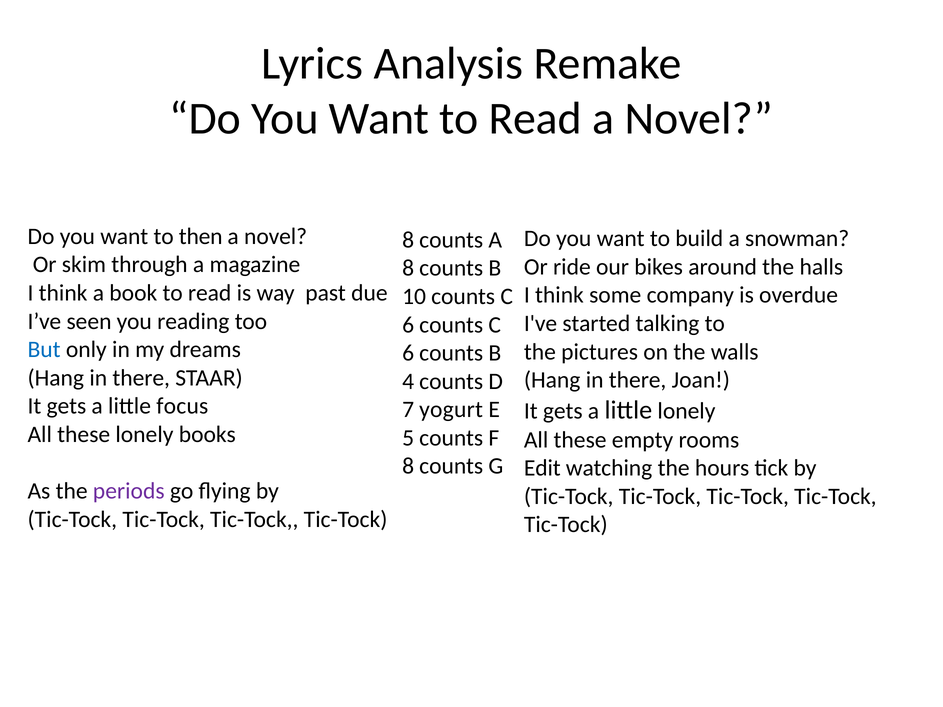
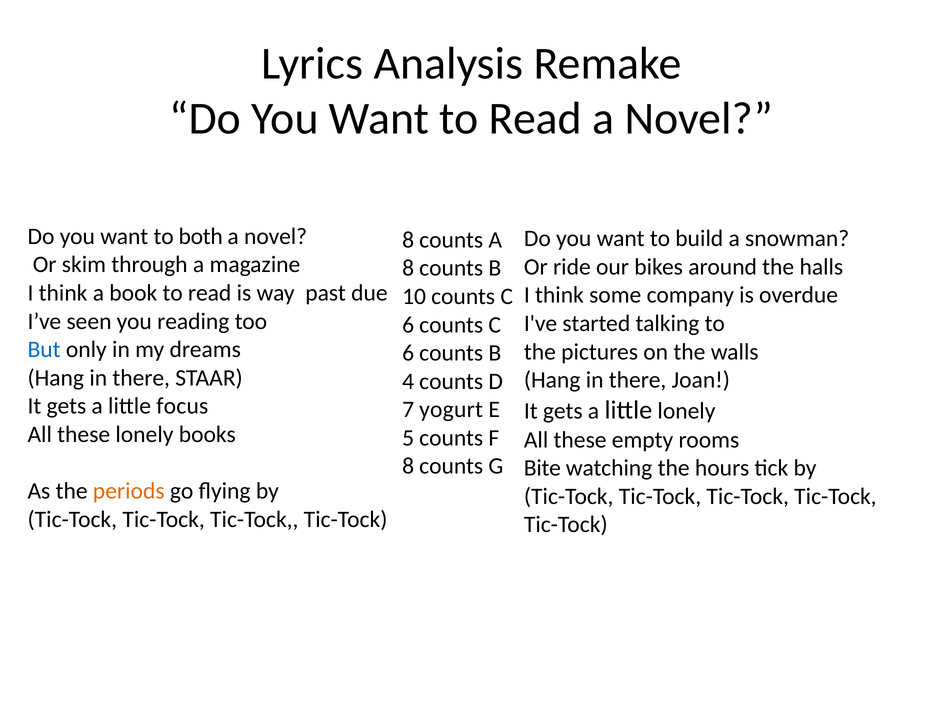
then: then -> both (201, 237)
Edit: Edit -> Bite (542, 468)
periods colour: purple -> orange (129, 491)
